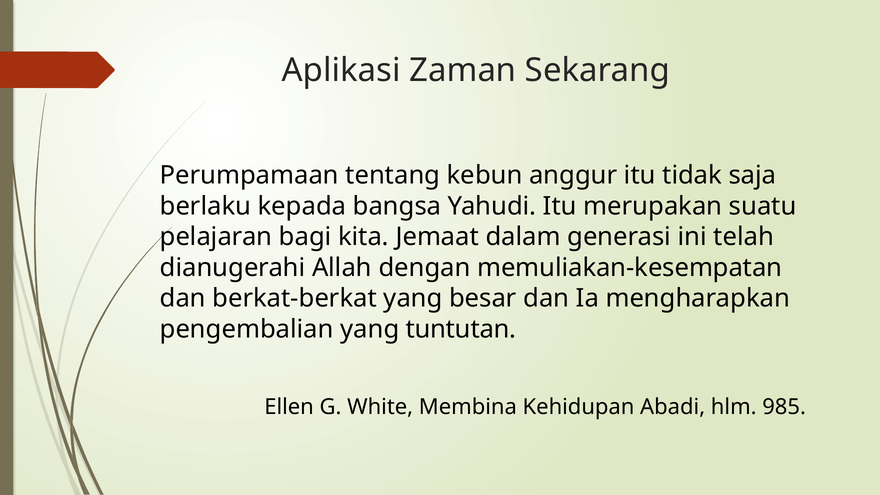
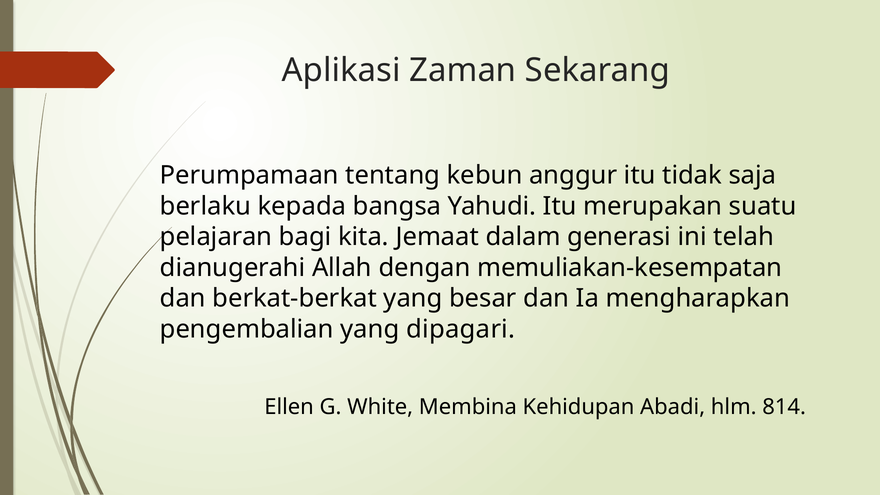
tuntutan: tuntutan -> dipagari (461, 329)
985: 985 -> 814 (784, 407)
